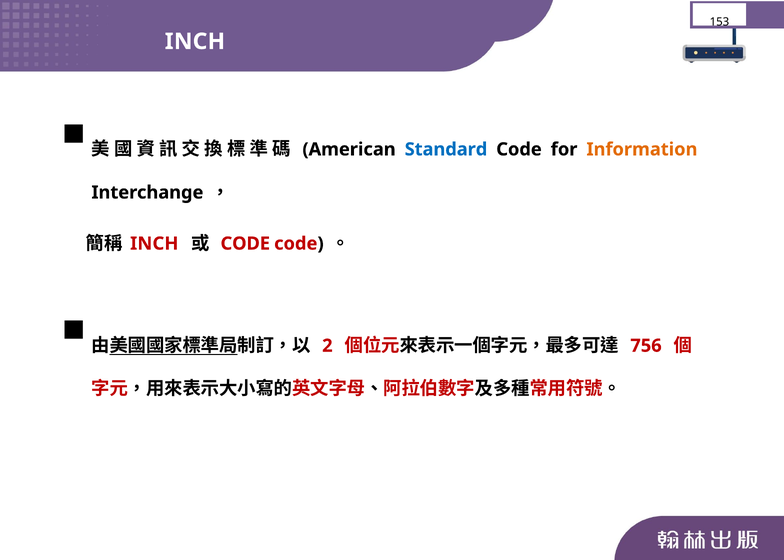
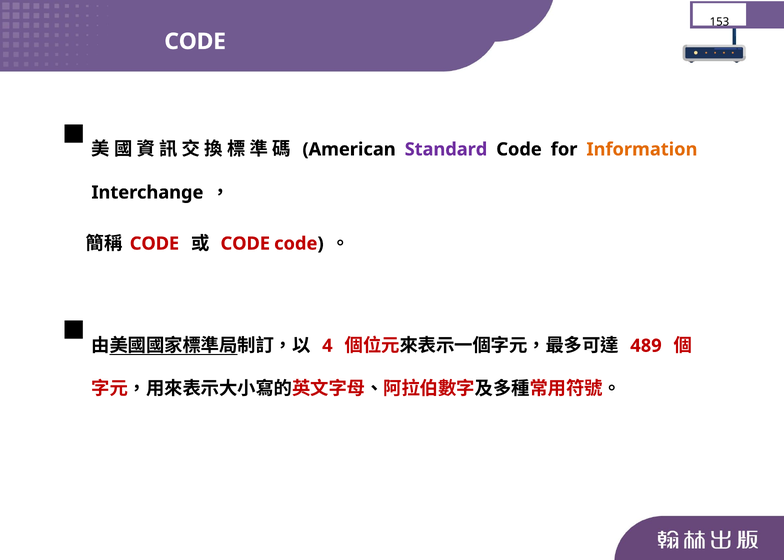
INCH: INCH -> CODE (195, 41)
Standard colour: blue -> purple (446, 149)
INCH: INCH -> CODE (154, 244)
2: 2 -> 4 (327, 346)
756: 756 -> 489 (646, 346)
